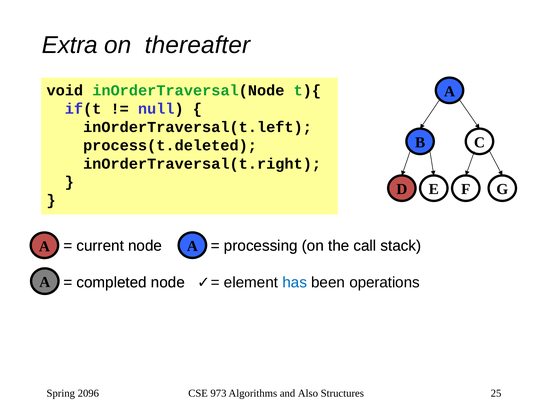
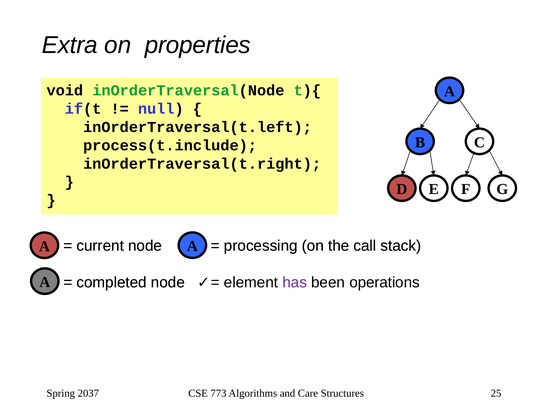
thereafter: thereafter -> properties (198, 45)
process(t.deleted: process(t.deleted -> process(t.include (170, 145)
has colour: blue -> purple (295, 282)
2096: 2096 -> 2037 (88, 393)
973: 973 -> 773 (218, 393)
Also: Also -> Care (308, 393)
